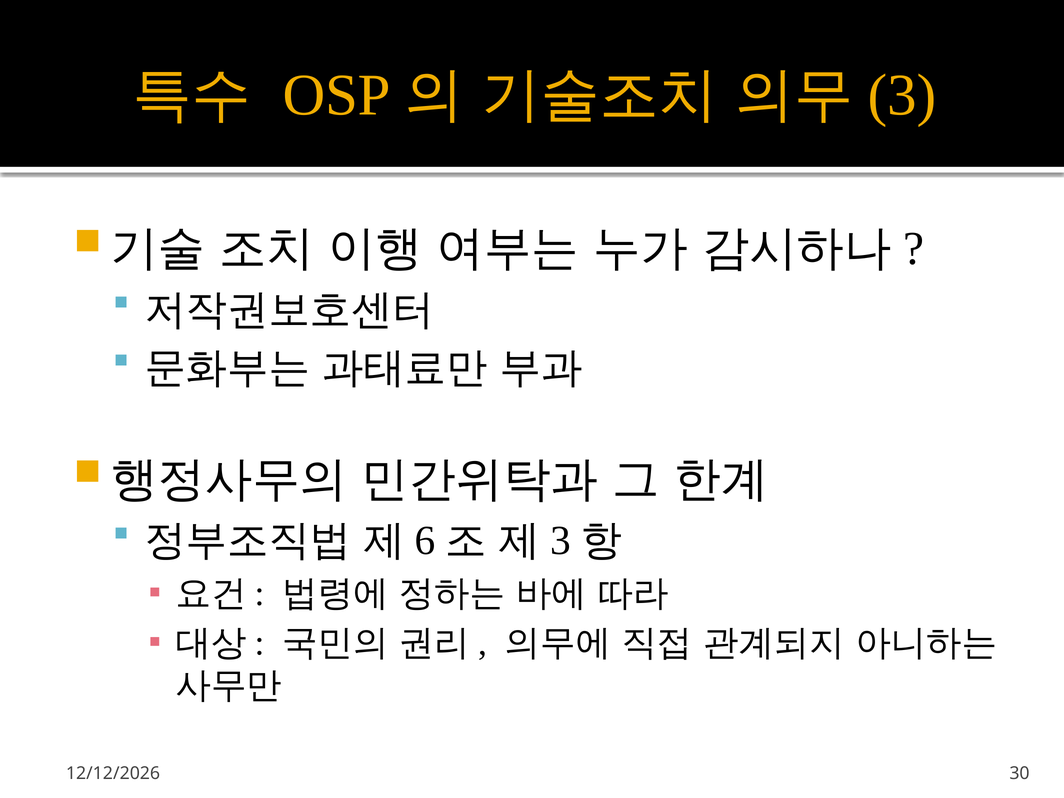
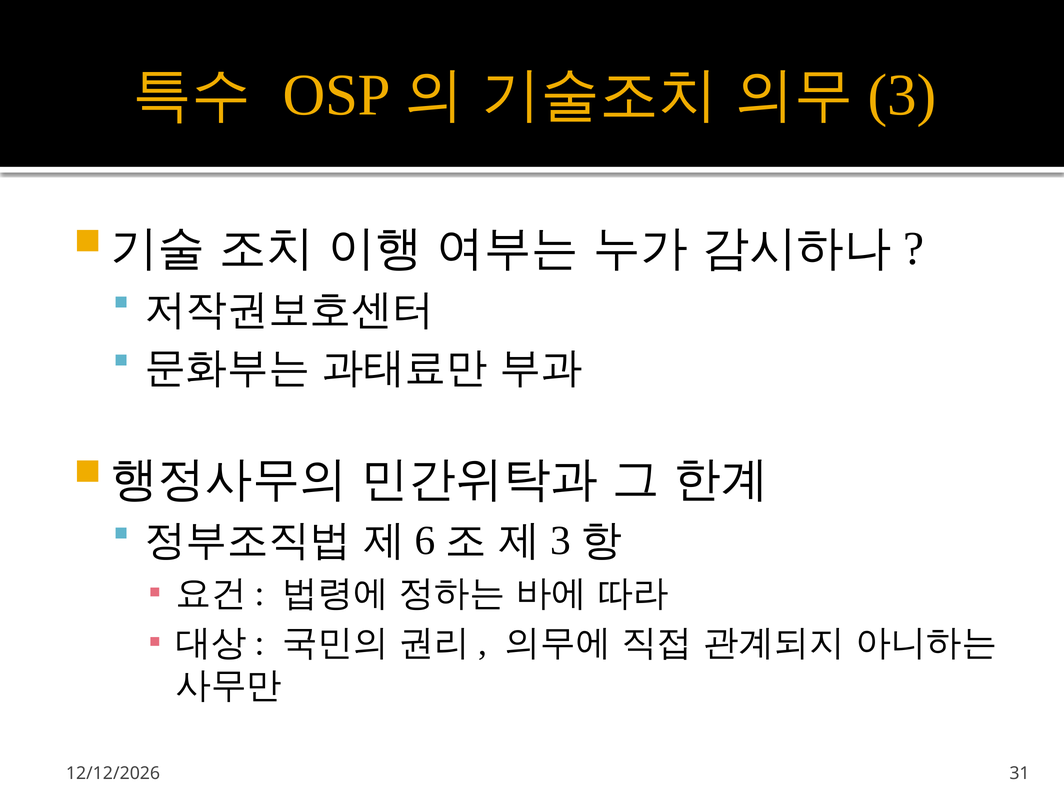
30: 30 -> 31 (1019, 773)
